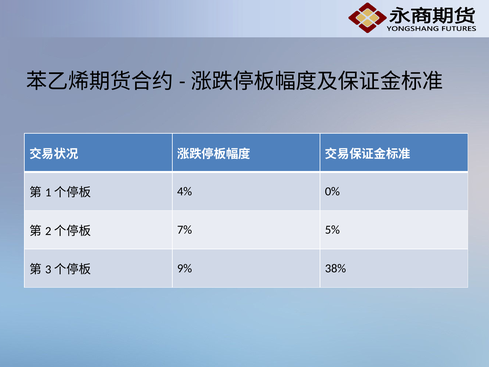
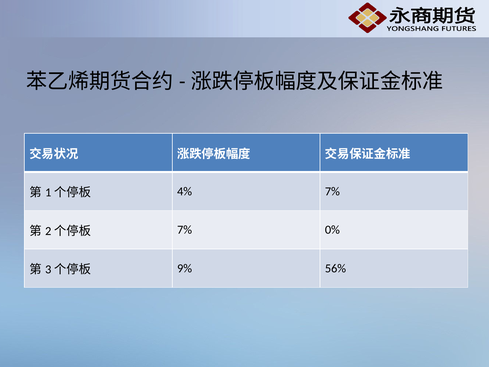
4% 0%: 0% -> 7% (332, 191)
5%: 5% -> 0% (332, 230)
38%: 38% -> 56% (335, 268)
